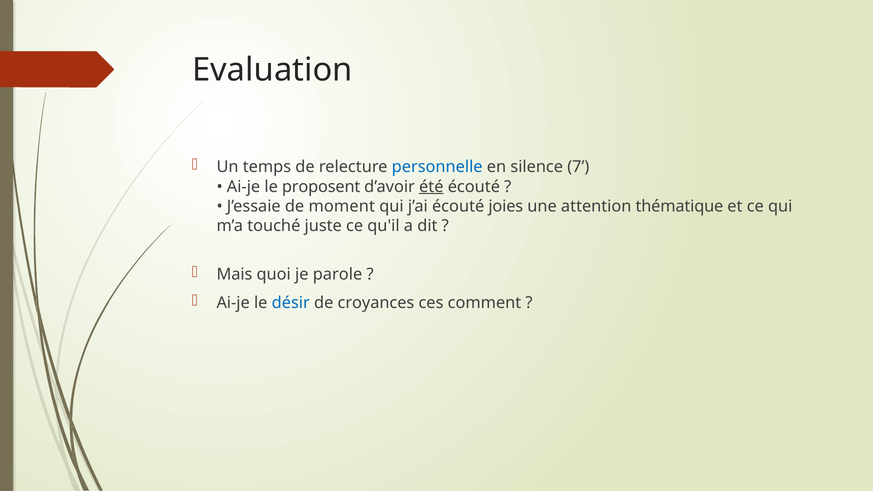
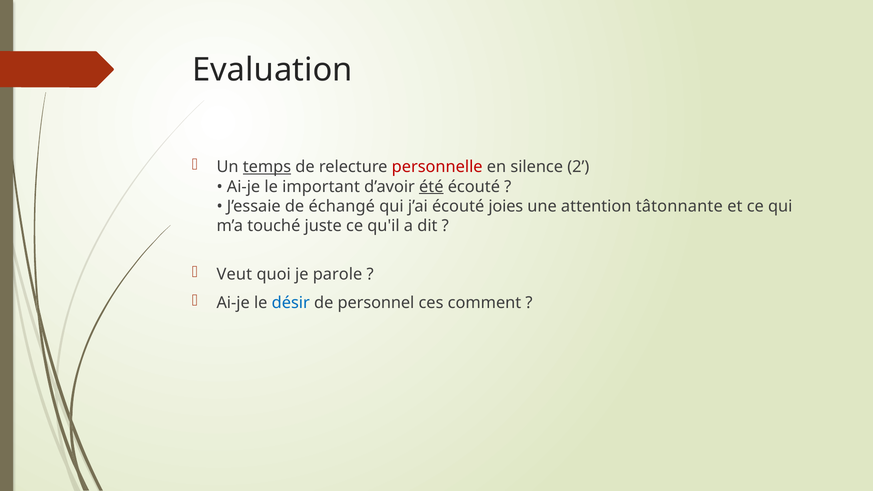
temps underline: none -> present (267, 167)
personnelle colour: blue -> red (437, 167)
7: 7 -> 2 (578, 167)
proposent: proposent -> important (321, 187)
moment: moment -> échangé (342, 206)
thématique: thématique -> tâtonnante (679, 206)
Mais: Mais -> Veut (234, 274)
croyances: croyances -> personnel (376, 303)
